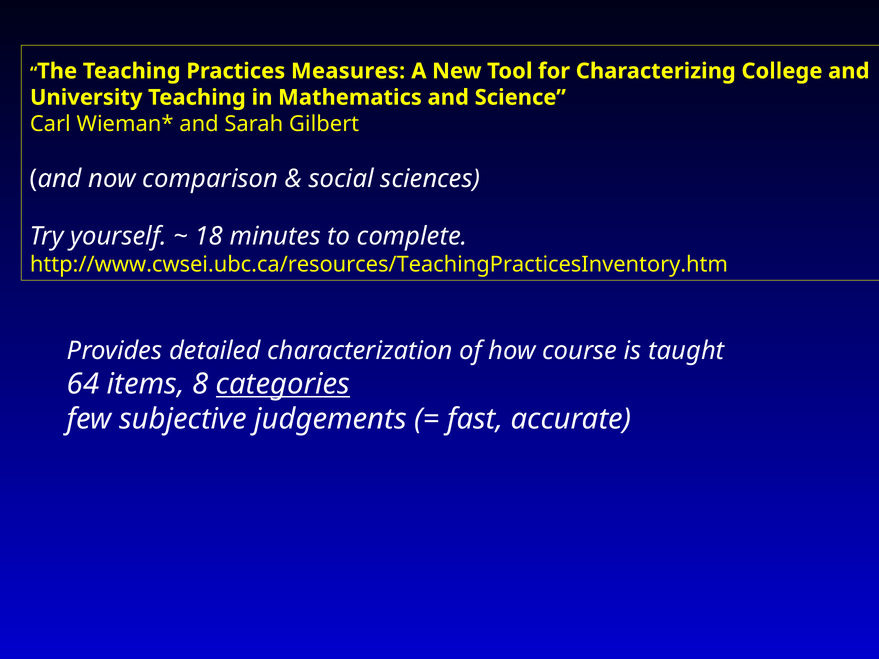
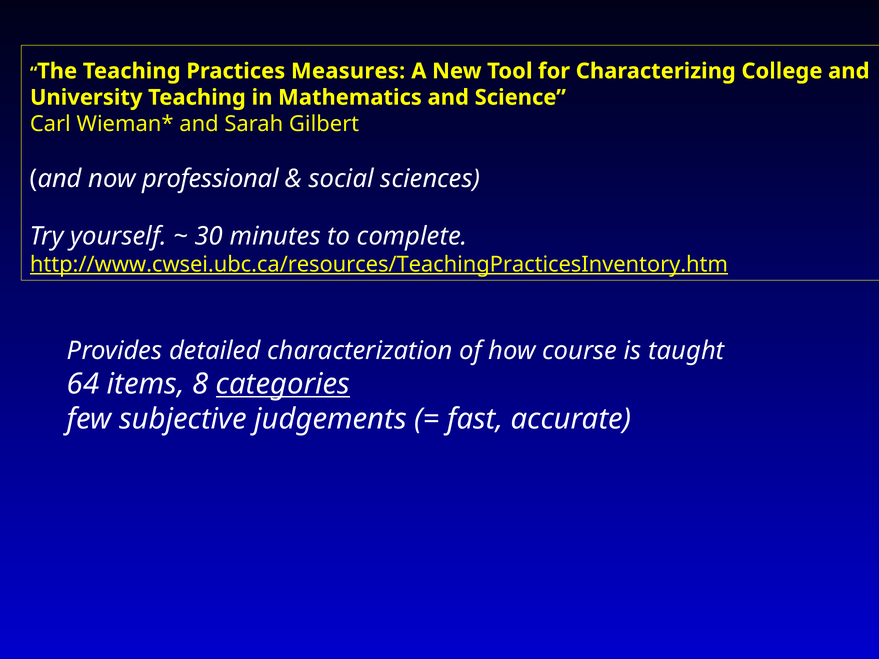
comparison: comparison -> professional (210, 179)
18: 18 -> 30 (209, 236)
http://www.cwsei.ubc.ca/resources/TeachingPracticesInventory.htm underline: none -> present (379, 265)
